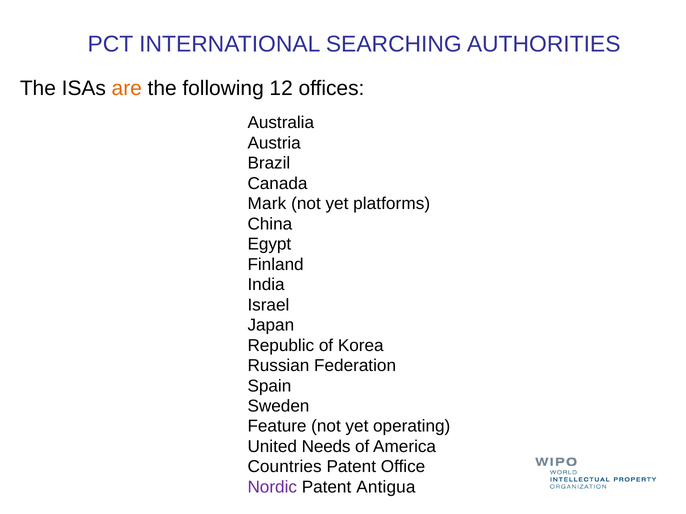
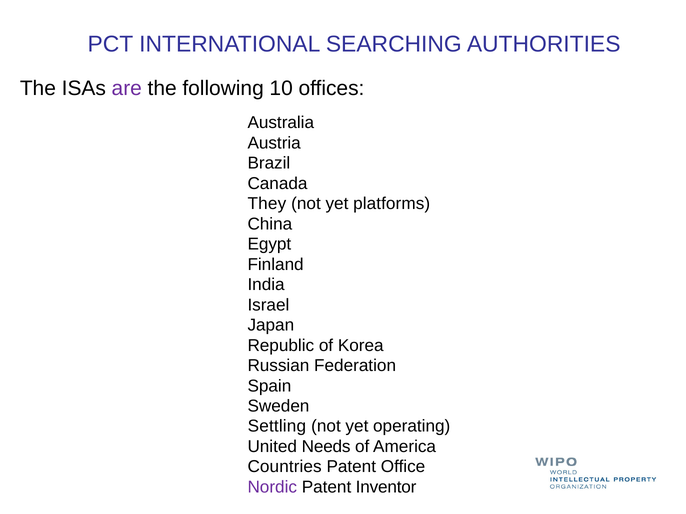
are colour: orange -> purple (127, 88)
12: 12 -> 10 (281, 88)
Mark: Mark -> They (267, 204)
Feature: Feature -> Settling (277, 427)
Antigua: Antigua -> Inventor (386, 488)
